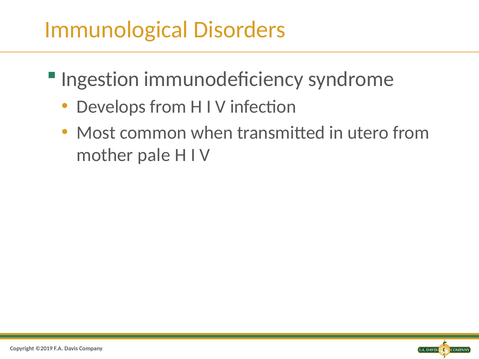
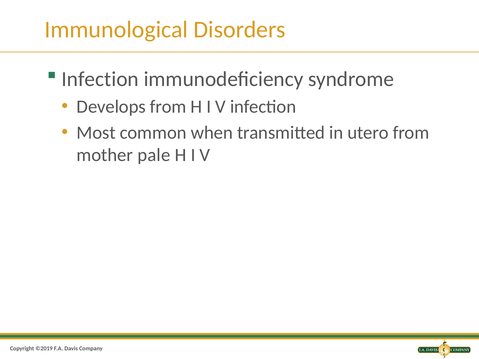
Ingestion: Ingestion -> Infection (100, 79)
